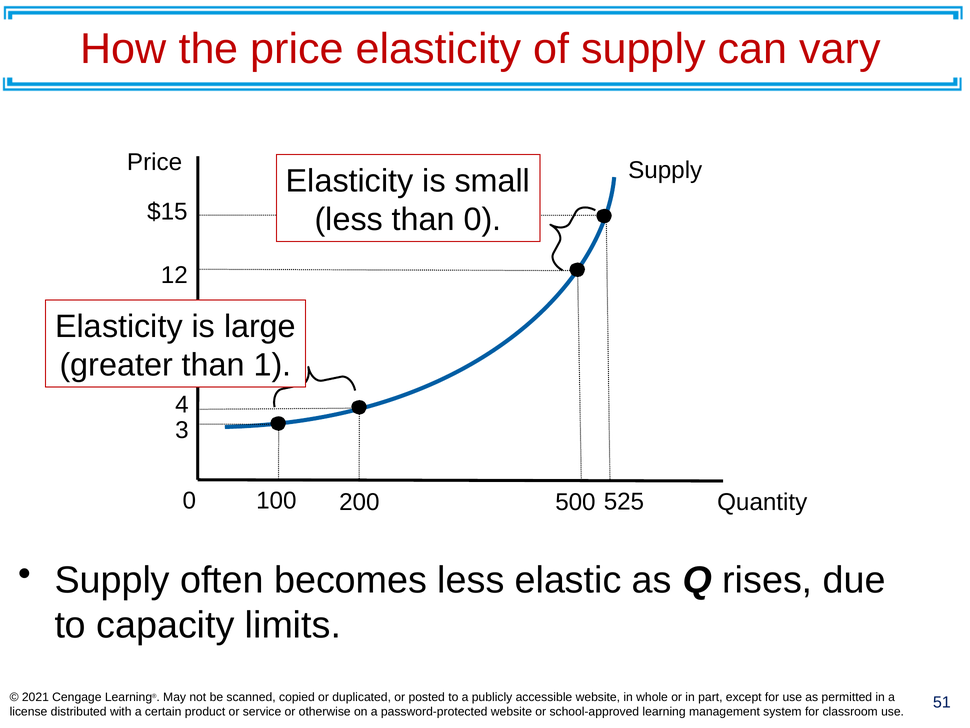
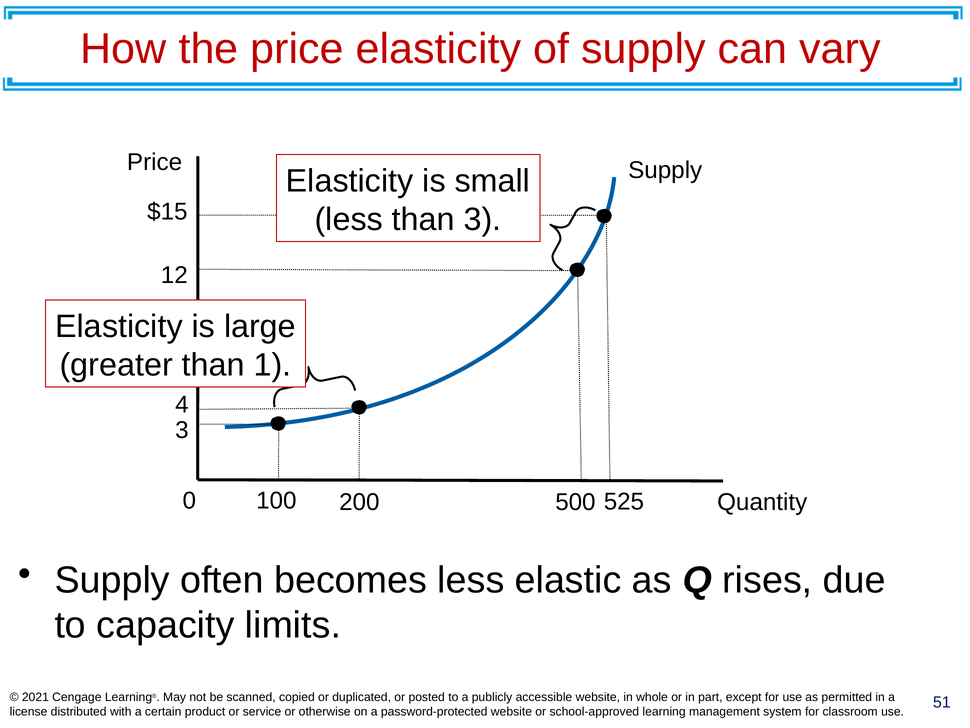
than 0: 0 -> 3 (483, 220)
